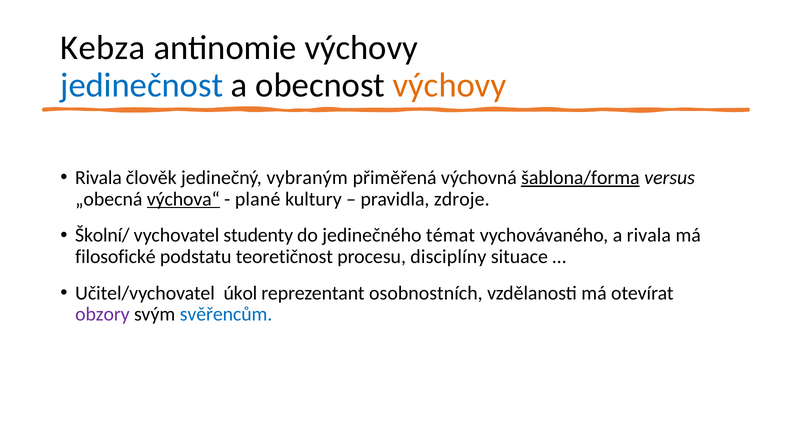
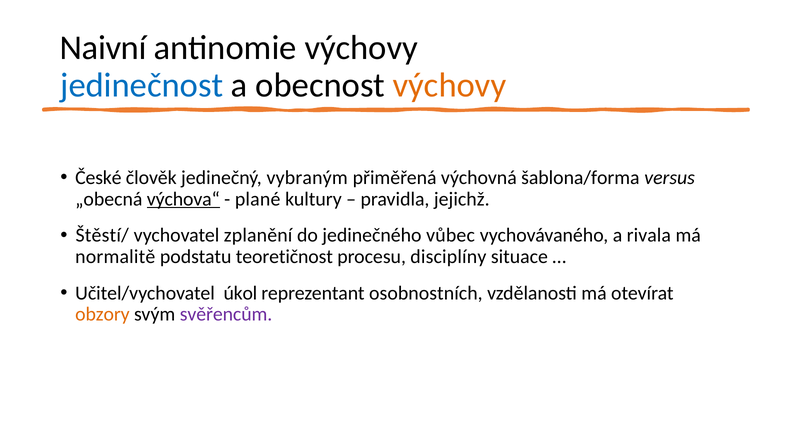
Kebza: Kebza -> Naivní (103, 48)
Rivala: Rivala -> České (98, 177)
šablona/forma underline: present -> none (580, 177)
zdroje: zdroje -> jejichž (462, 199)
Školní/: Školní/ -> Štěstí/ (102, 235)
studenty: studenty -> zplanění (258, 235)
témat: témat -> vůbec (451, 235)
filosofické: filosofické -> normalitě (115, 256)
obzory colour: purple -> orange (102, 314)
svěřencům colour: blue -> purple (226, 314)
